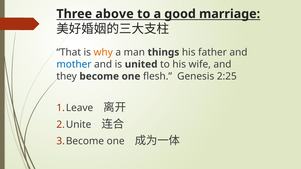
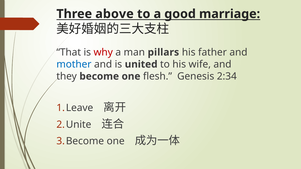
why colour: orange -> red (103, 52)
things: things -> pillars (163, 52)
2:25: 2:25 -> 2:34 (227, 76)
